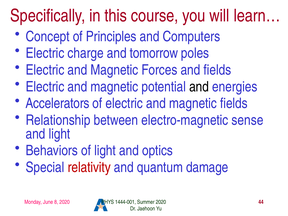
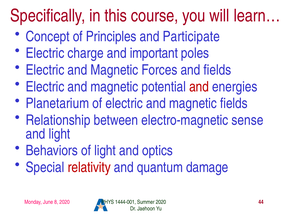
Computers: Computers -> Participate (191, 37)
tomorrow: tomorrow -> important (154, 53)
and colour: black -> red (199, 87)
Accelerators: Accelerators -> Planetarium (57, 103)
